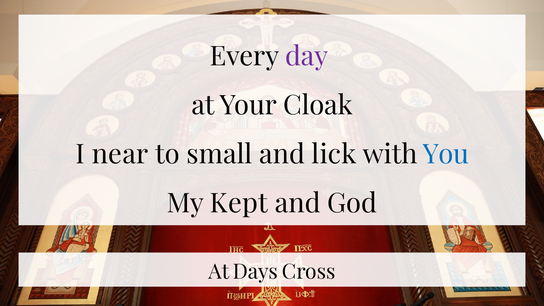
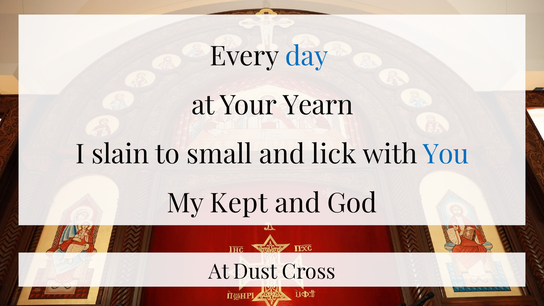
day colour: purple -> blue (307, 57)
Cloak: Cloak -> Yearn (318, 105)
near: near -> slain (120, 154)
Days: Days -> Dust (255, 272)
